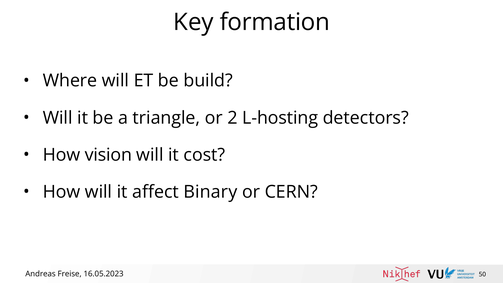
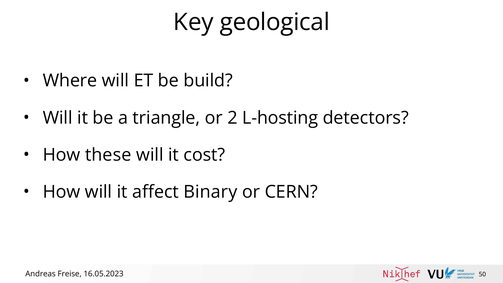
formation: formation -> geological (275, 22)
vision: vision -> these (108, 155)
